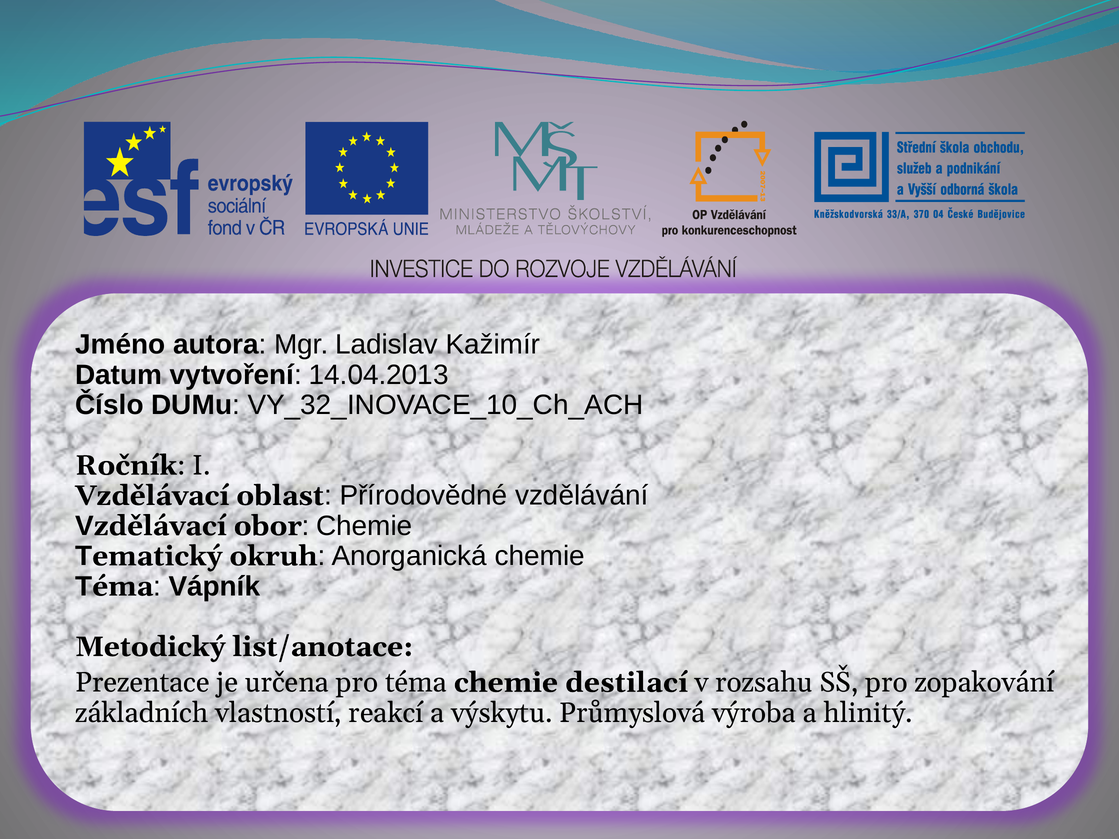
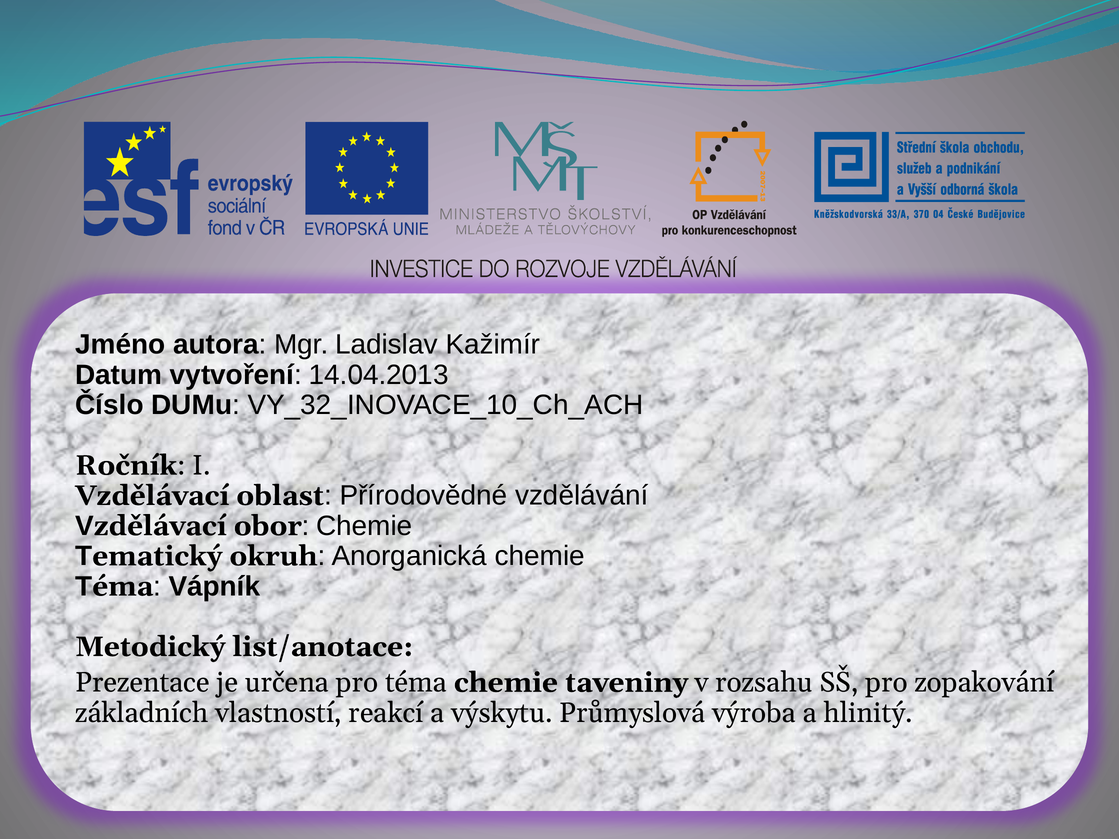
destilací: destilací -> taveniny (627, 683)
